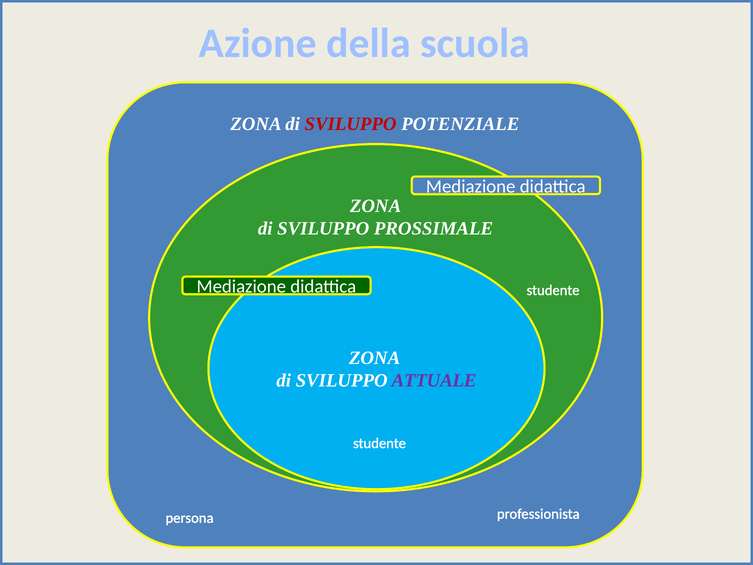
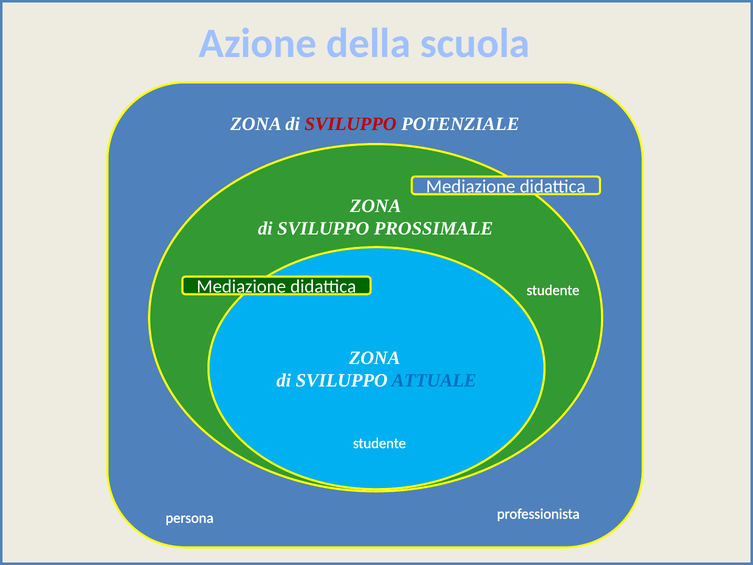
ATTUALE colour: purple -> blue (434, 381)
